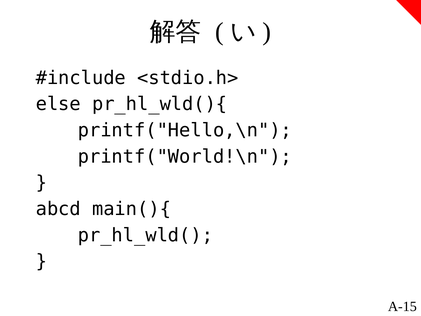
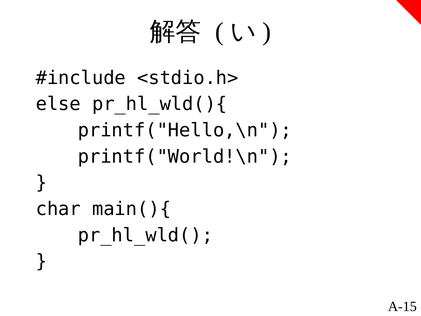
abcd: abcd -> char (58, 209)
